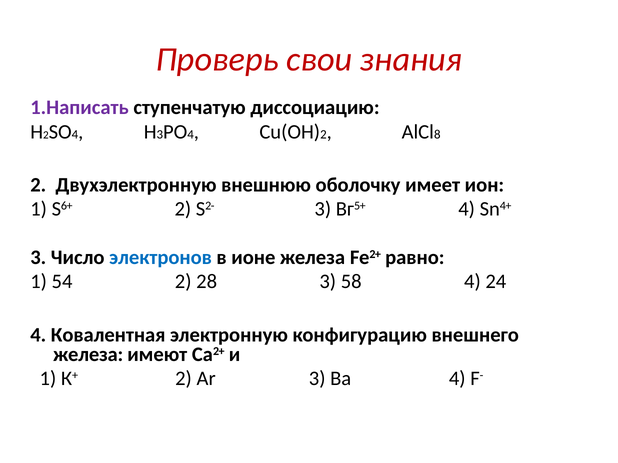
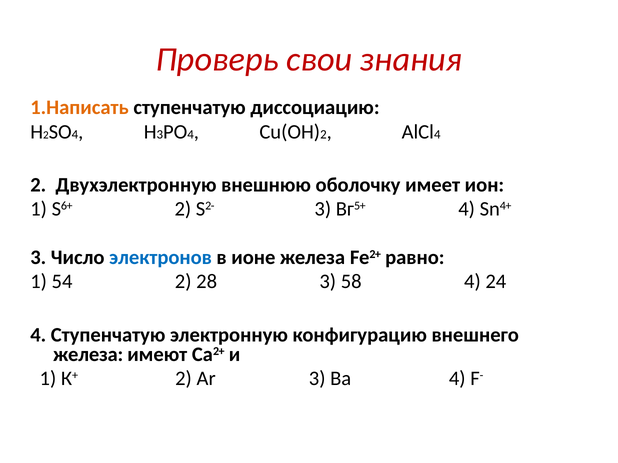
1.Написать colour: purple -> orange (80, 108)
8: 8 -> 4 (437, 135)
4 Ковалентная: Ковалентная -> Ступенчатую (108, 335)
